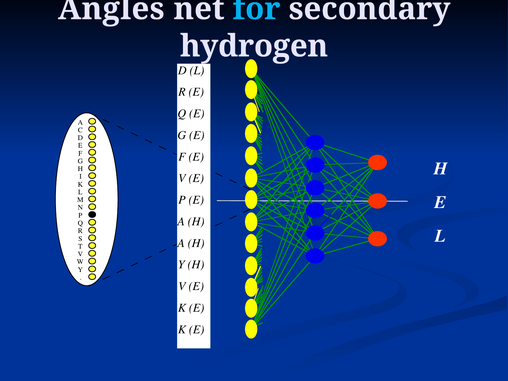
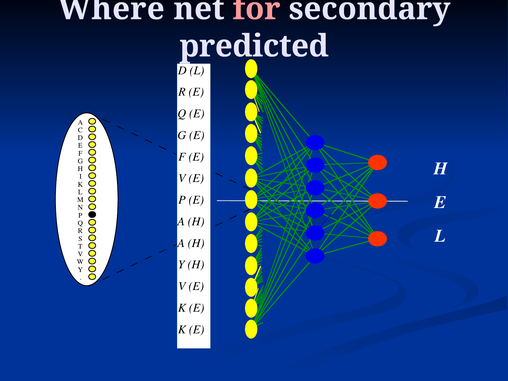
Angles: Angles -> Where (111, 9)
for colour: light blue -> pink (257, 9)
hydrogen: hydrogen -> predicted (254, 46)
